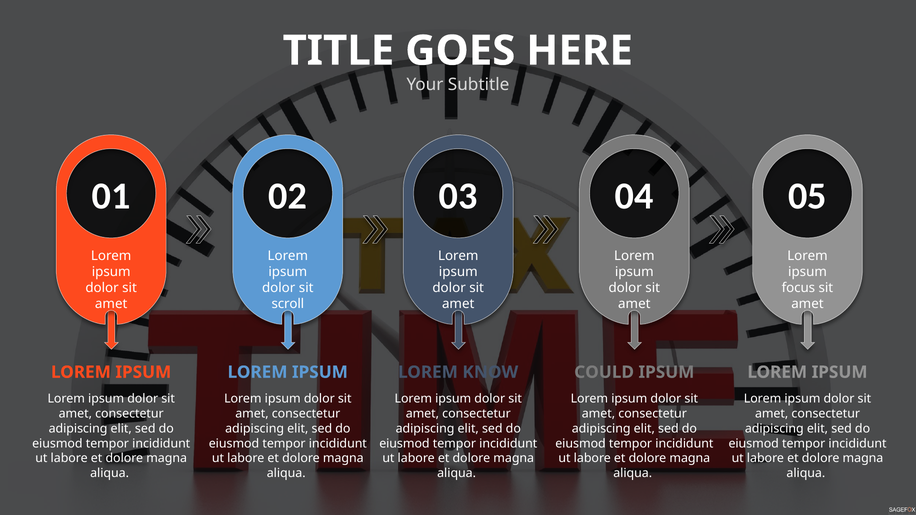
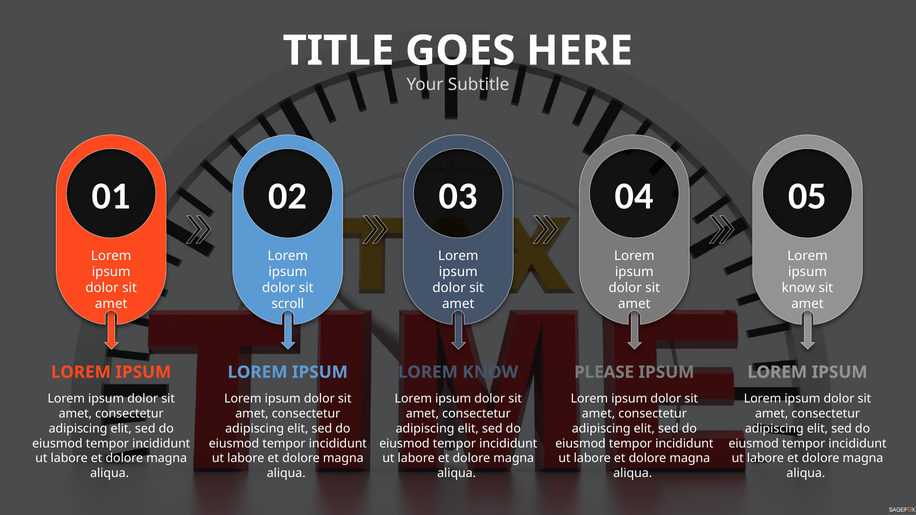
focus: focus -> know (798, 288)
COULD: COULD -> PLEASE (604, 372)
